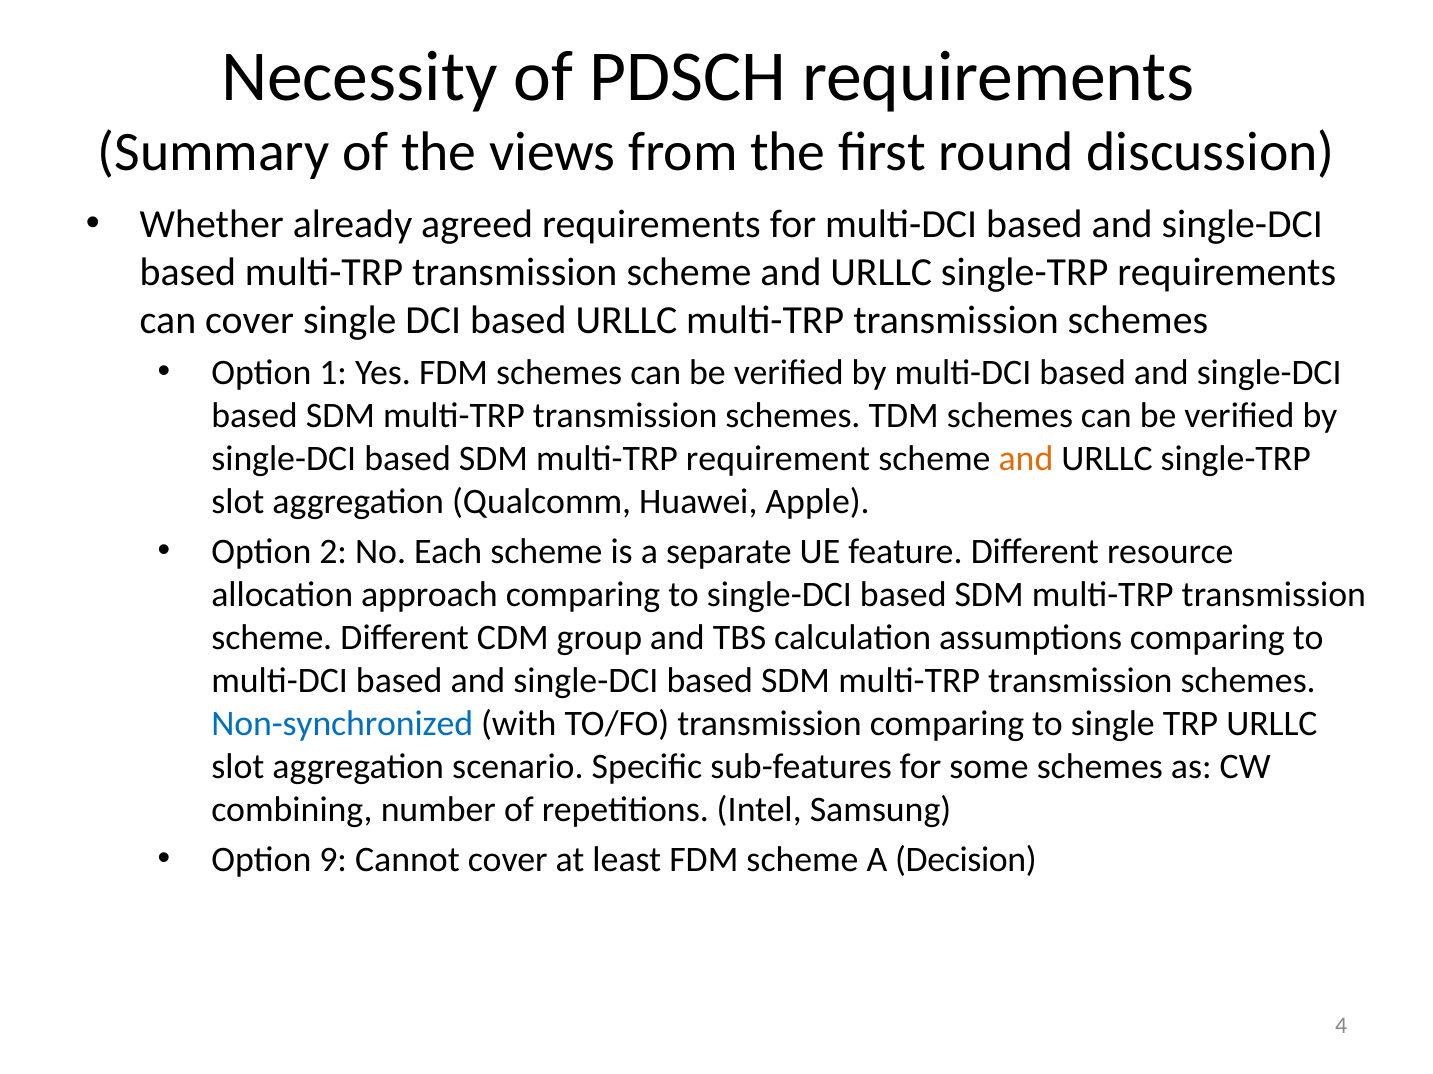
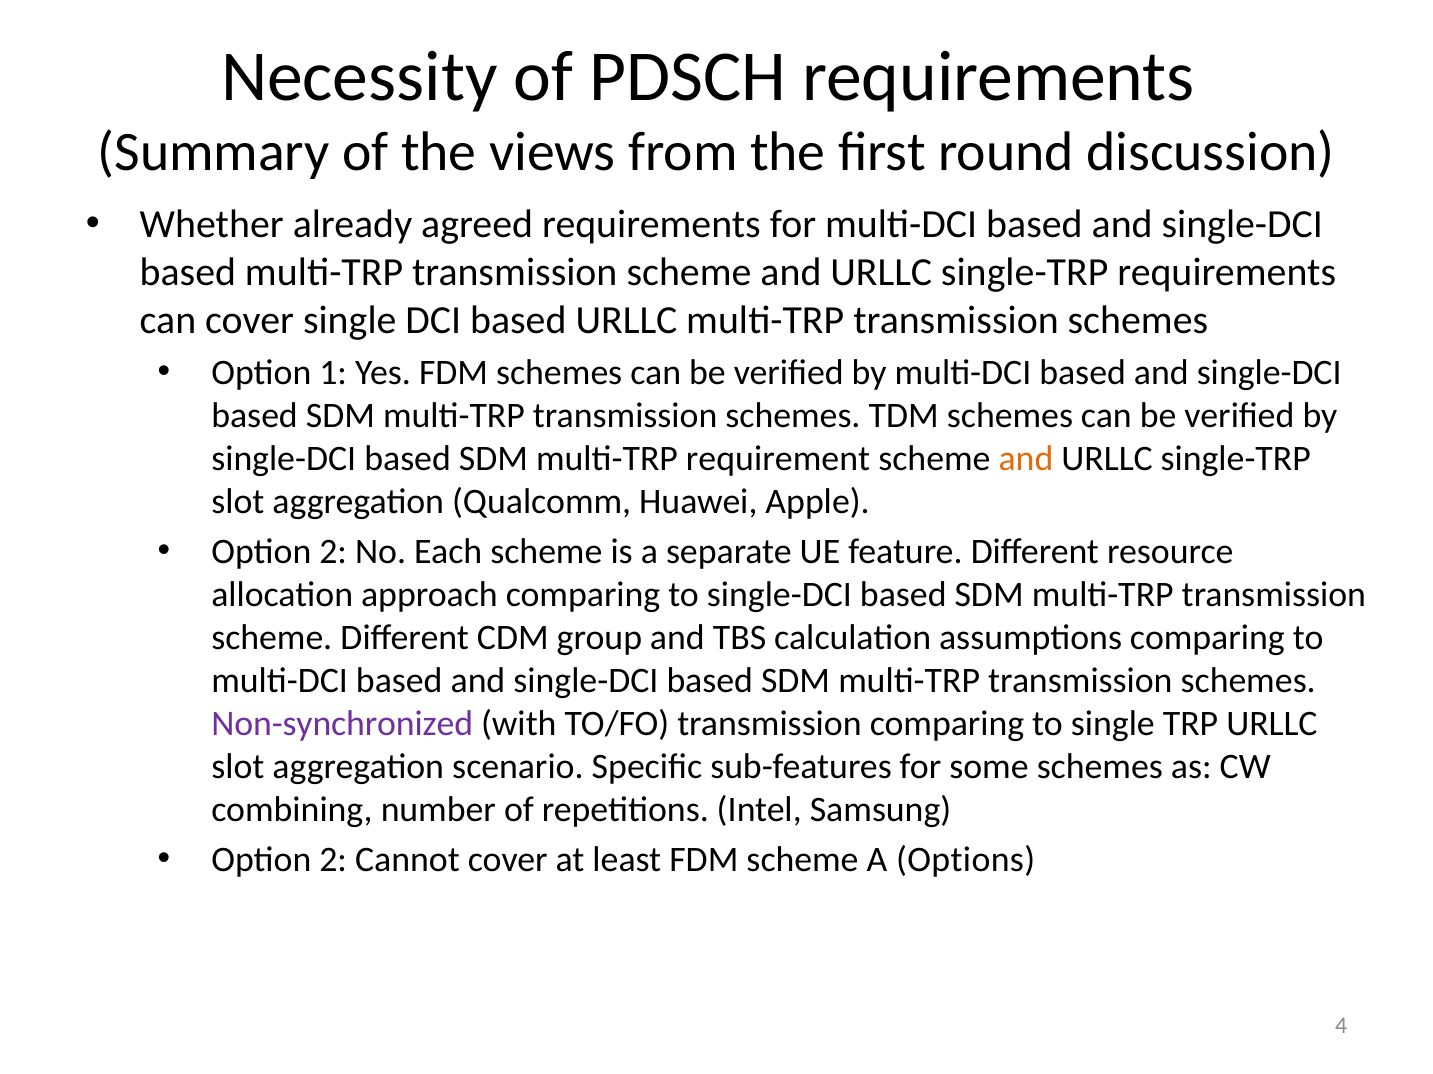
Non-synchronized colour: blue -> purple (342, 724)
9: 9 -> 2 (333, 860)
Decision: Decision -> Options (966, 860)
